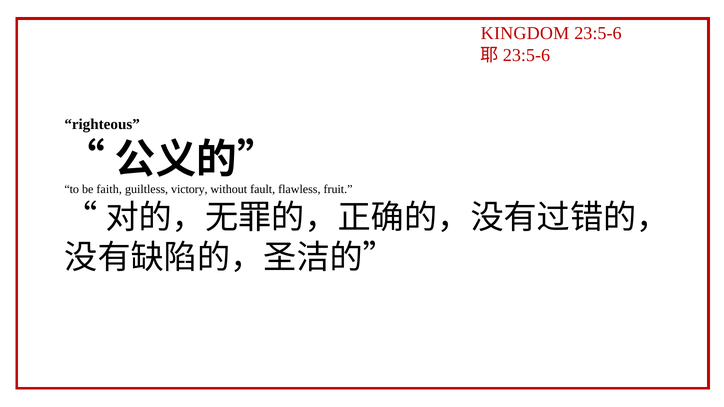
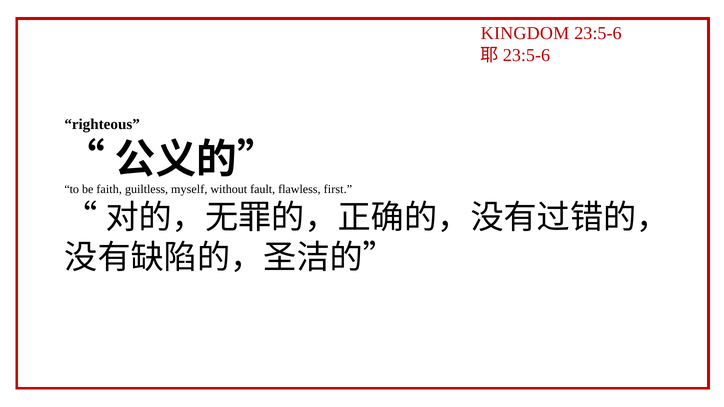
victory: victory -> myself (189, 190)
fruit: fruit -> first (338, 190)
